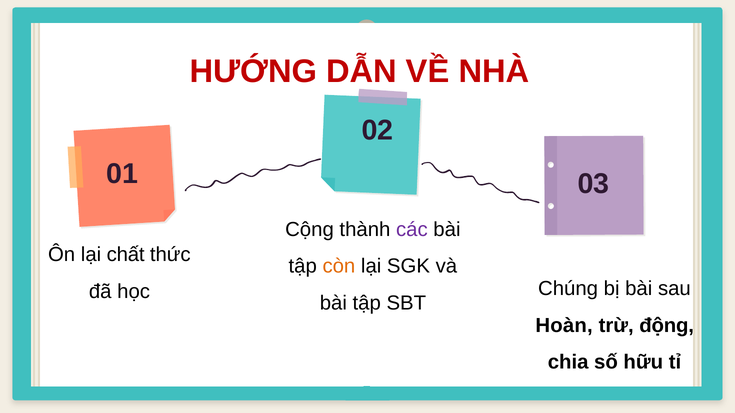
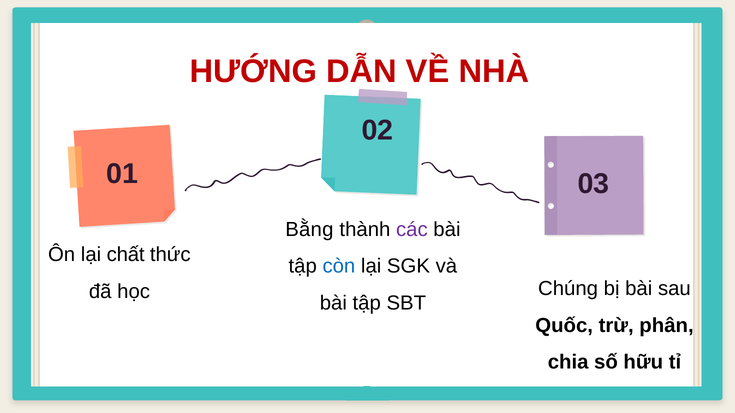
Cộng: Cộng -> Bằng (309, 230)
còn colour: orange -> blue (339, 266)
Hoàn: Hoàn -> Quốc (564, 326)
động: động -> phân (667, 326)
